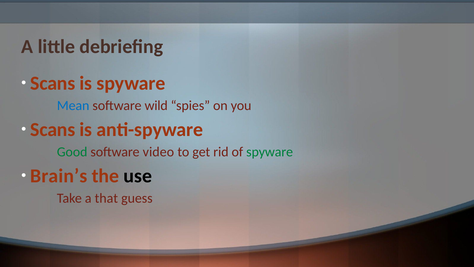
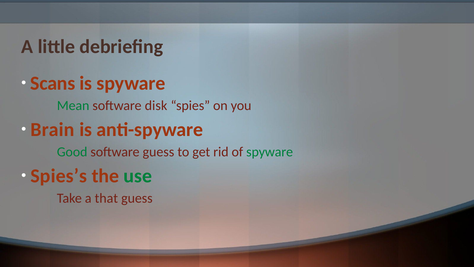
Mean colour: blue -> green (73, 106)
wild: wild -> disk (156, 106)
Scans: Scans -> Brain (53, 130)
software video: video -> guess (158, 152)
Brain’s: Brain’s -> Spies’s (59, 176)
use colour: black -> green (138, 176)
